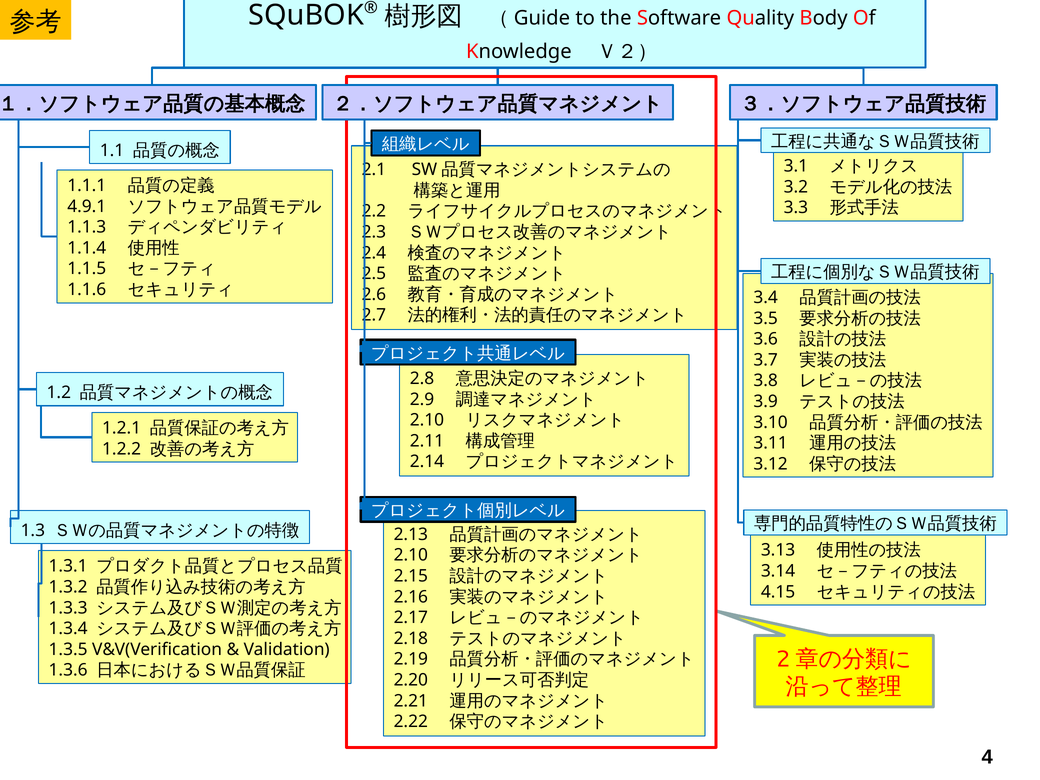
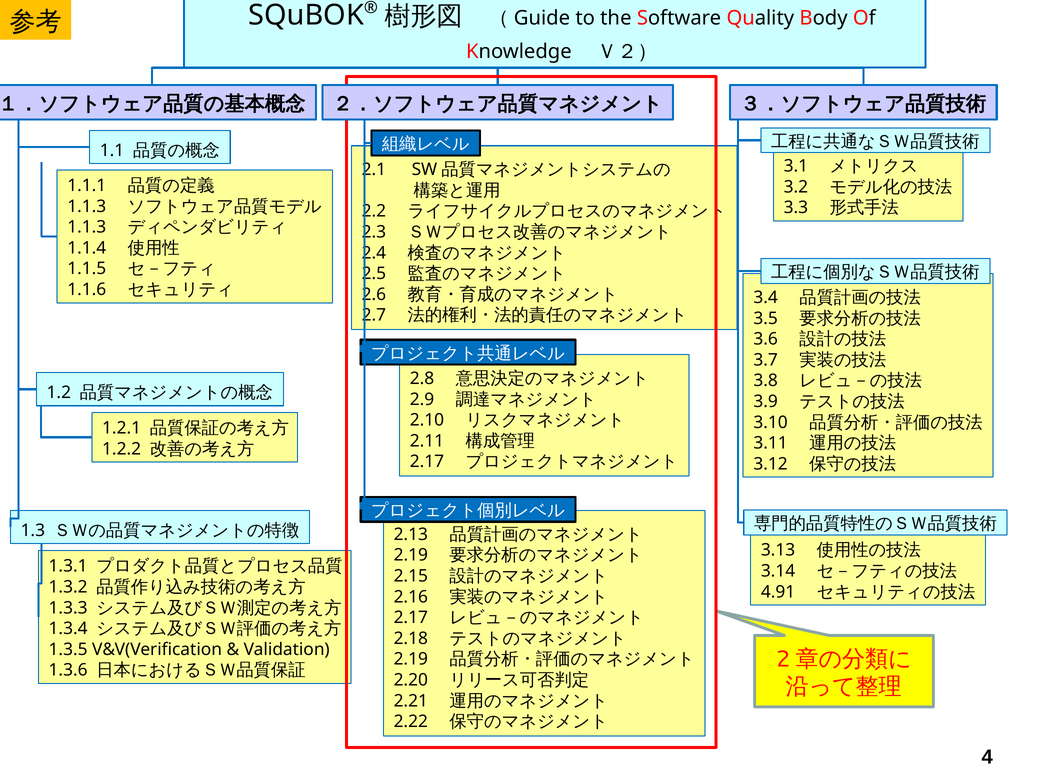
4.9.1: 4.9.1 -> 1.1.3 (87, 206)
2.14: 2.14 -> 2.17 (427, 462)
2.10: 2.10 -> 2.19 (411, 555)
4.15: 4.15 -> 4.91 (778, 592)
